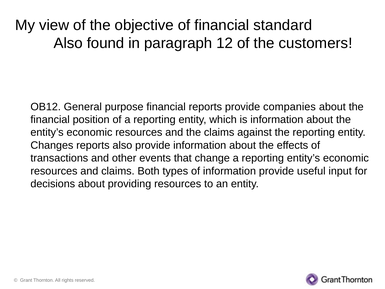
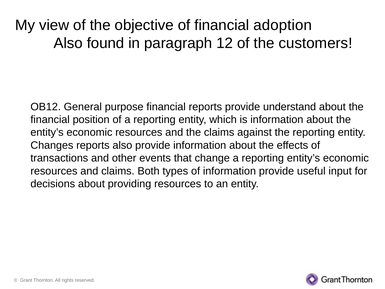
standard: standard -> adoption (283, 25)
companies: companies -> understand (290, 107)
